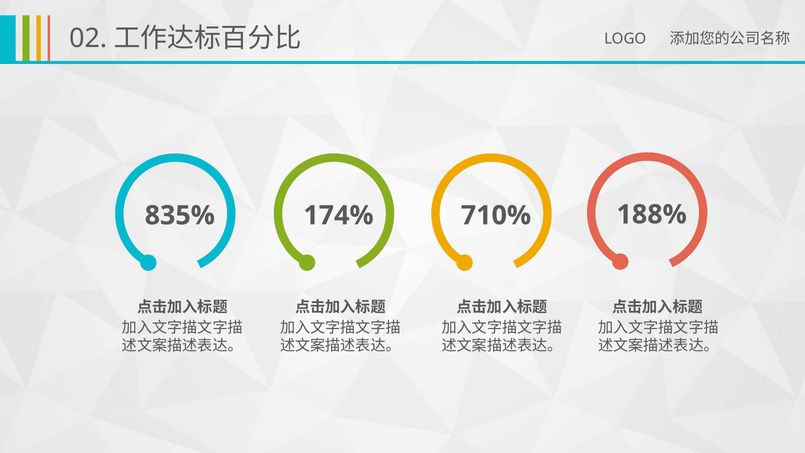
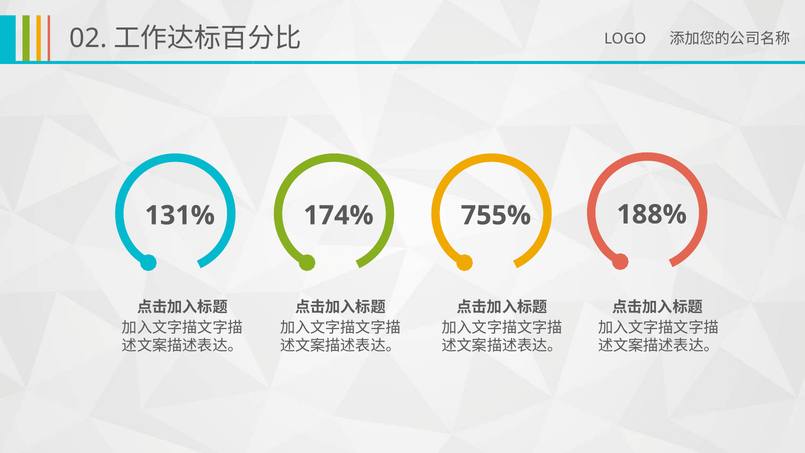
835%: 835% -> 131% (180, 215)
710%: 710% -> 755% (496, 215)
